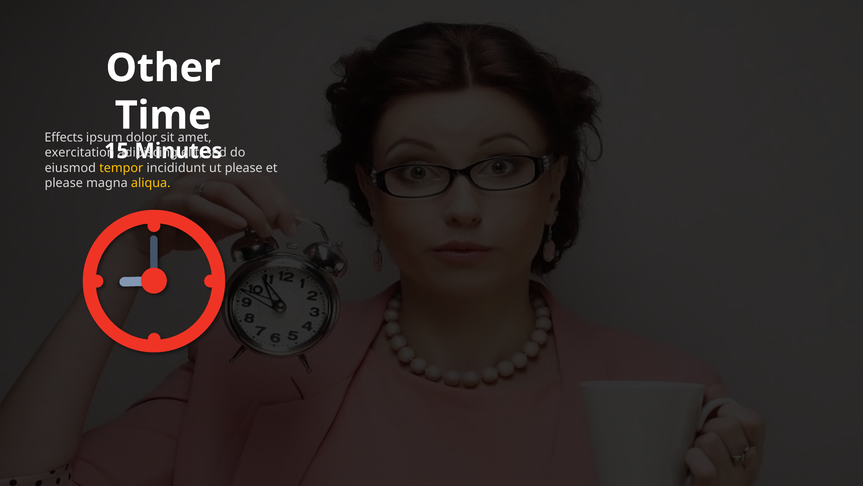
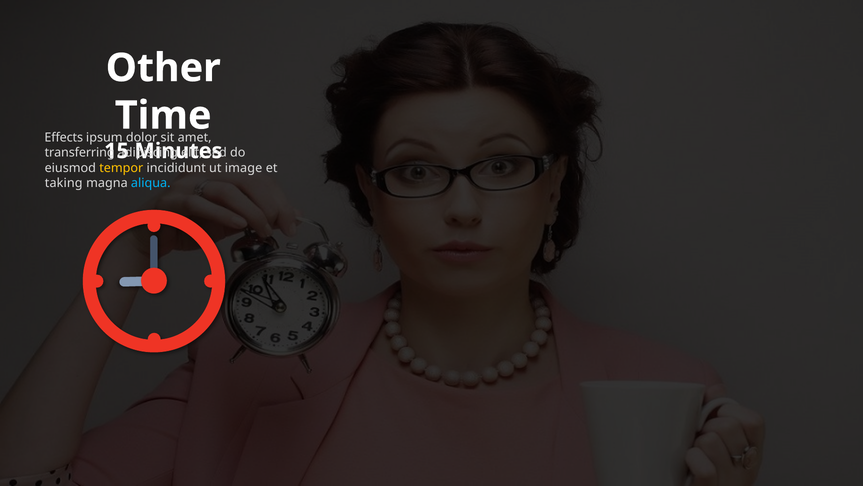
exercitation: exercitation -> transferring (80, 153)
please: please -> image (244, 168)
please: please -> taking (64, 183)
aliqua colour: yellow -> light blue (151, 183)
